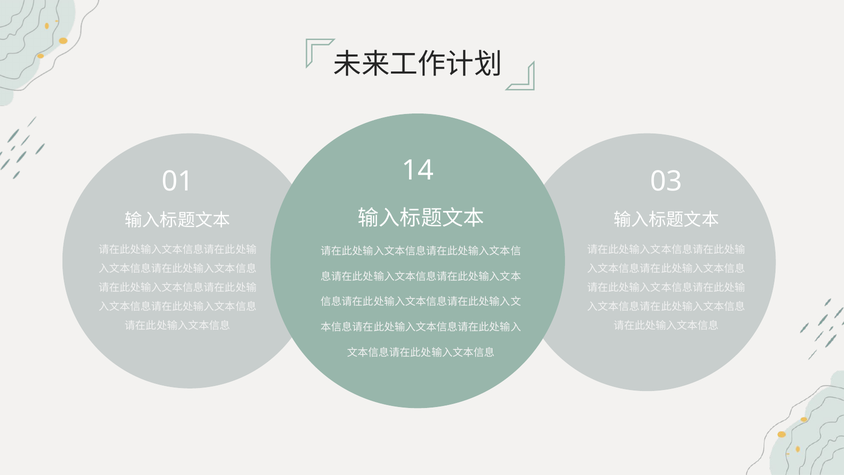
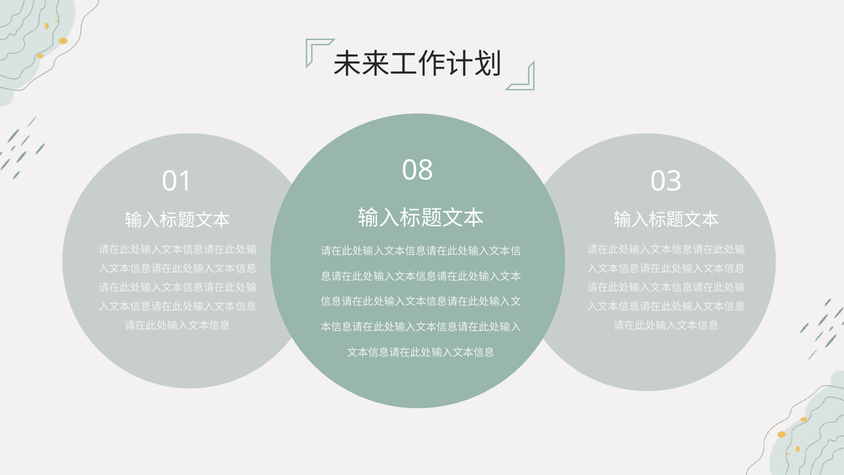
14: 14 -> 08 (418, 170)
